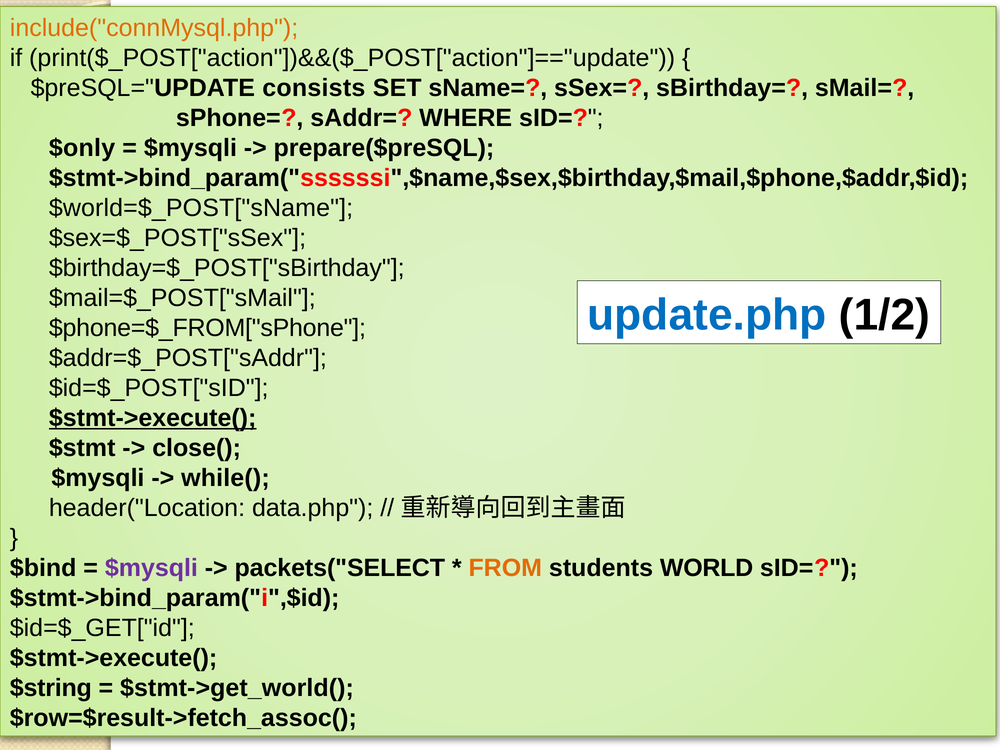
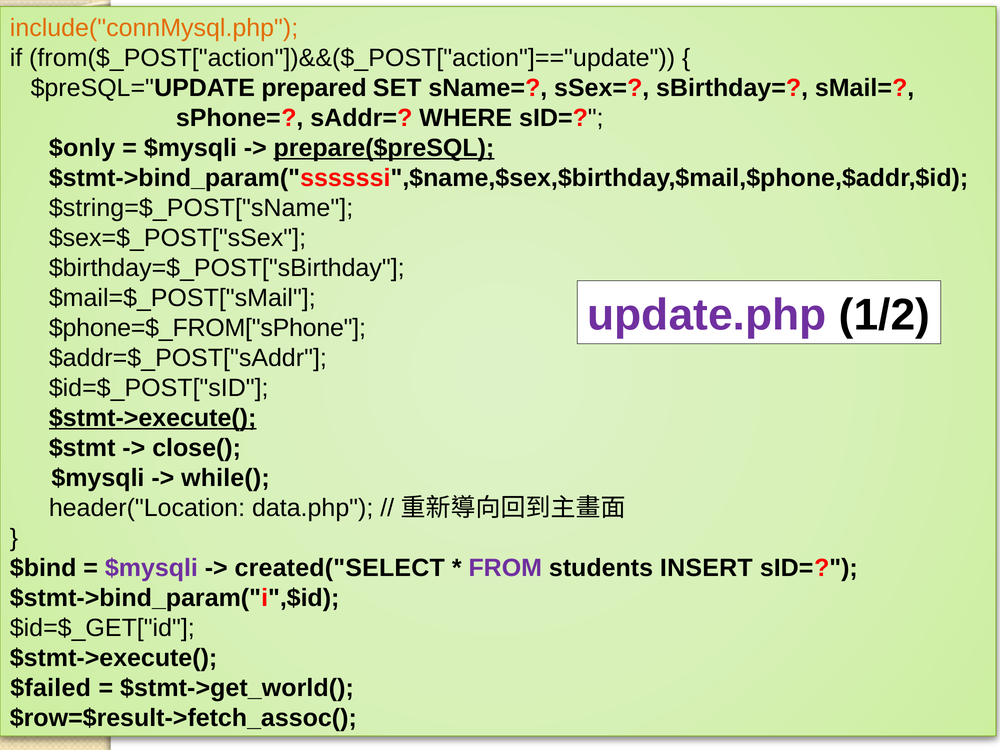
print($_POST["action"])&&($_POST["action"]=="update: print($_POST["action"])&&($_POST["action"]=="update -> from($_POST["action"])&&($_POST["action"]=="update (352, 58)
consists: consists -> prepared (314, 88)
prepare($preSQL underline: none -> present (384, 148)
$world=$_POST["sName: $world=$_POST["sName -> $string=$_POST["sName (201, 208)
update.php colour: blue -> purple (707, 315)
packets("SELECT: packets("SELECT -> created("SELECT (340, 568)
FROM colour: orange -> purple (505, 568)
WORLD: WORLD -> INSERT (706, 568)
$string: $string -> $failed (51, 688)
